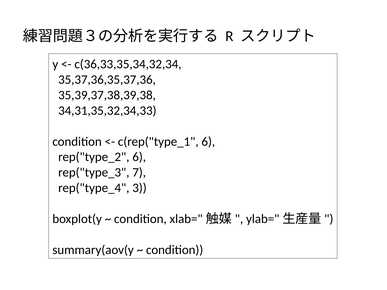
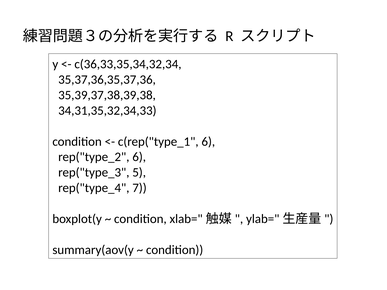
7: 7 -> 5 (139, 173)
3: 3 -> 7 (139, 188)
